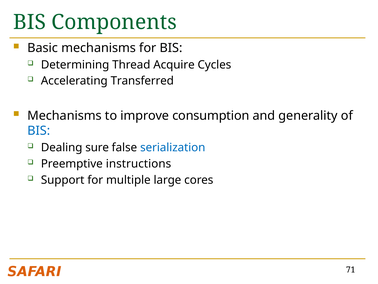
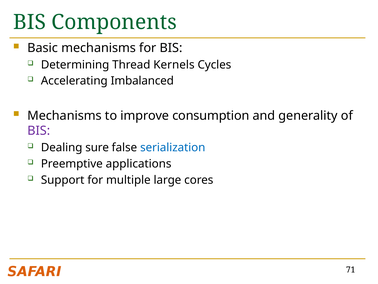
Acquire: Acquire -> Kernels (174, 65)
Transferred: Transferred -> Imbalanced (142, 81)
BIS colour: blue -> purple (39, 131)
instructions: instructions -> applications (139, 163)
